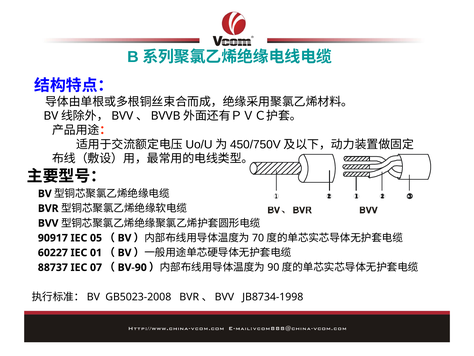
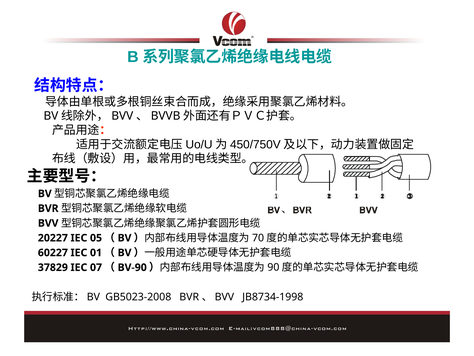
90917: 90917 -> 20227 (53, 238)
88737: 88737 -> 37829 (53, 267)
